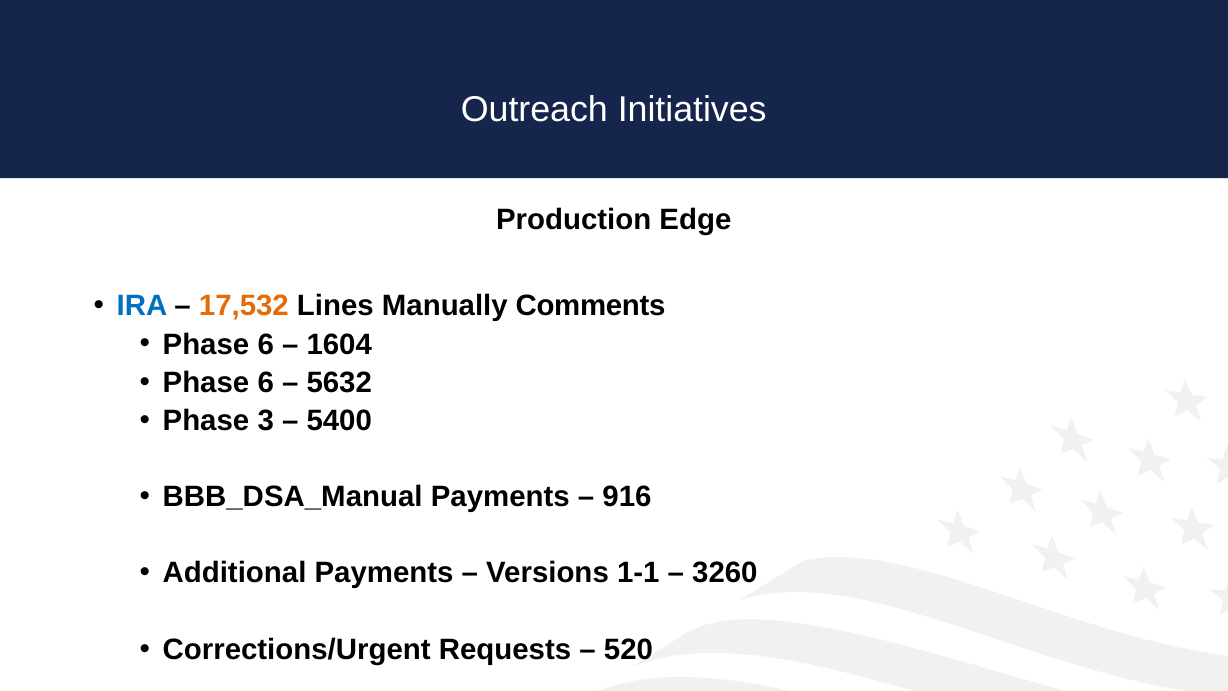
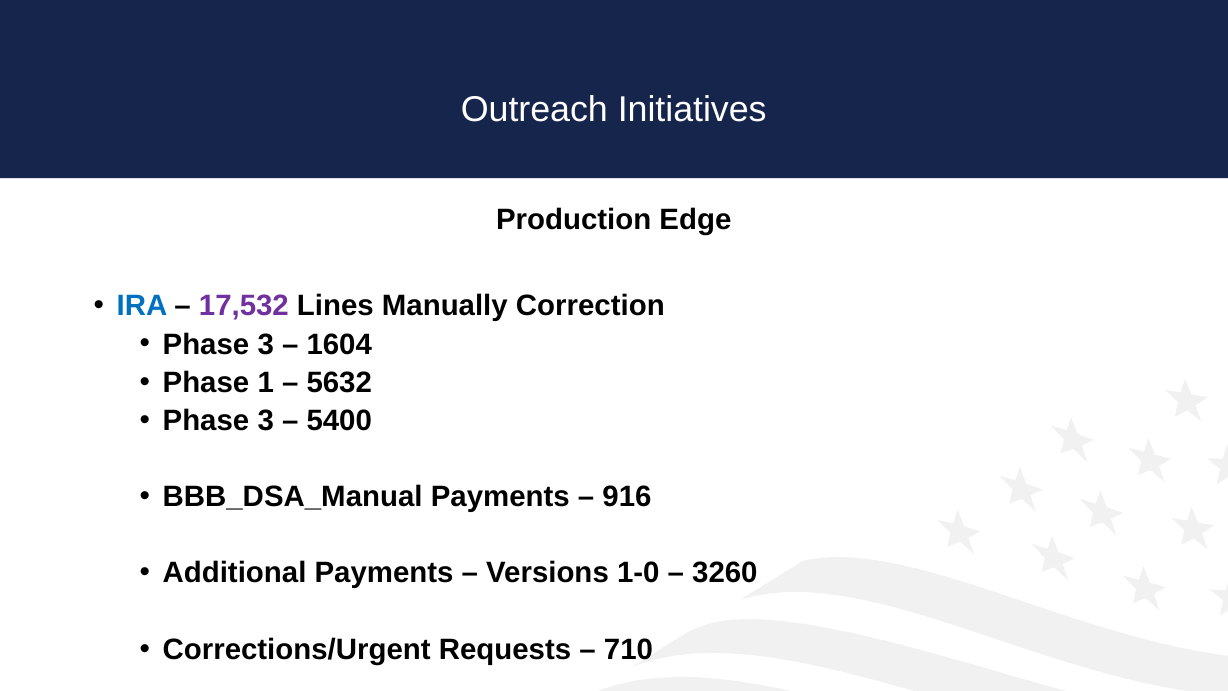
17,532 colour: orange -> purple (244, 306)
Comments: Comments -> Correction (590, 306)
6: 6 -> 3 (266, 344)
6: 6 -> 1 (266, 382)
1-1: 1-1 -> 1-0 (638, 573)
520: 520 -> 710 (628, 649)
